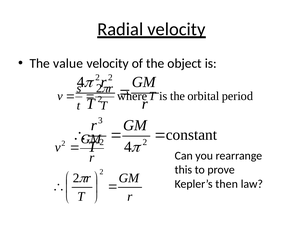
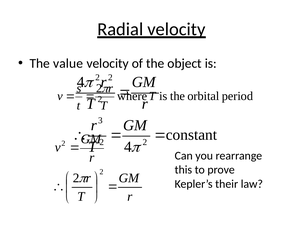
then: then -> their (227, 184)
